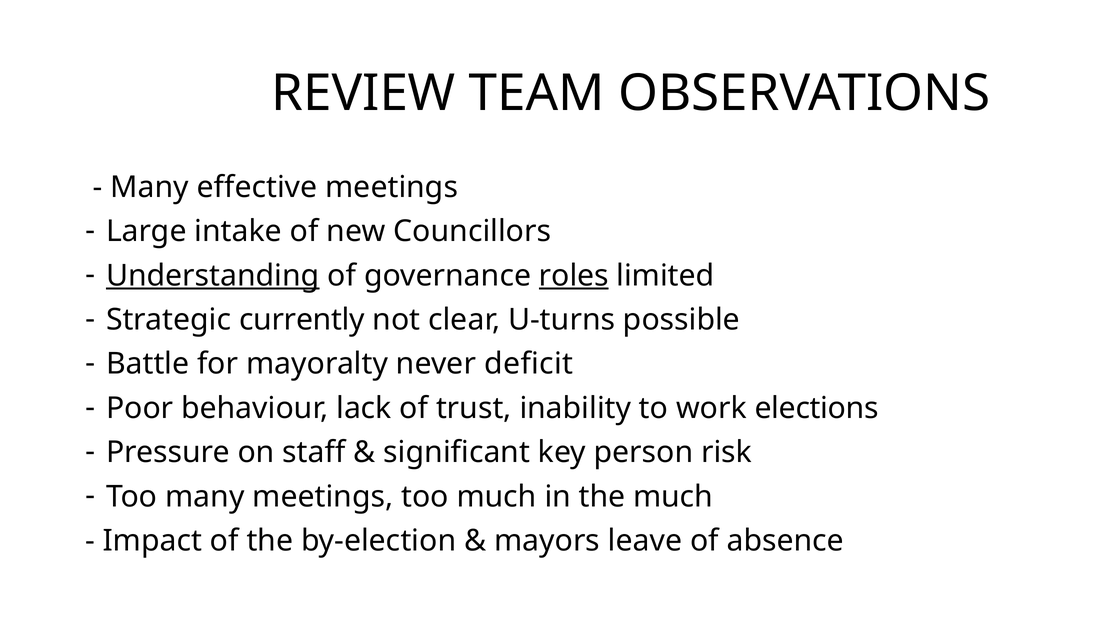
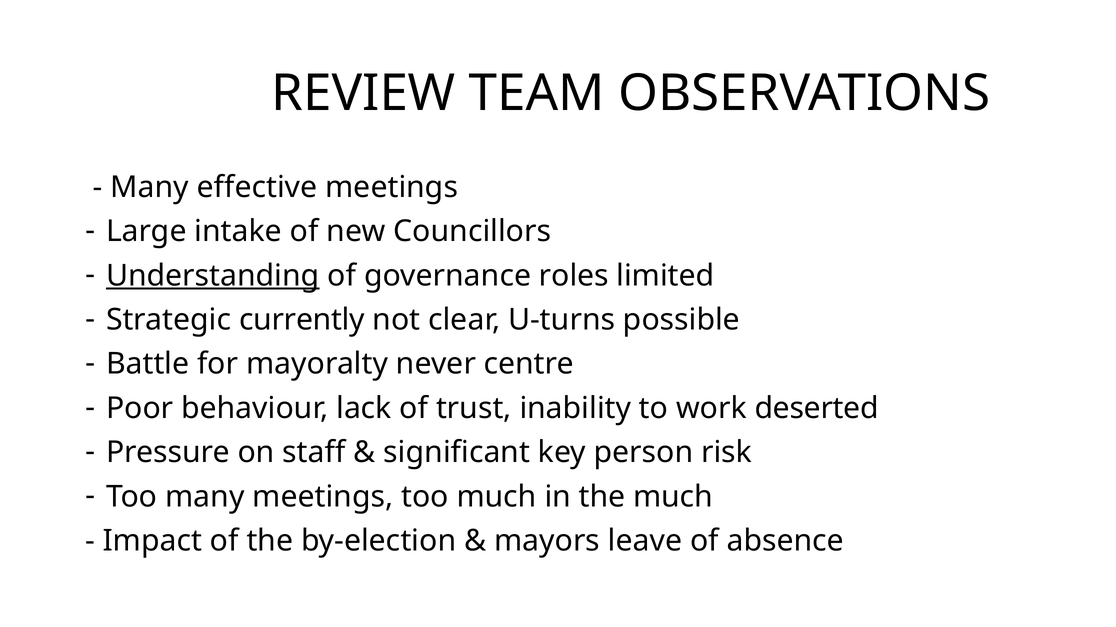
roles underline: present -> none (574, 276)
deficit: deficit -> centre (529, 364)
elections: elections -> deserted (817, 409)
